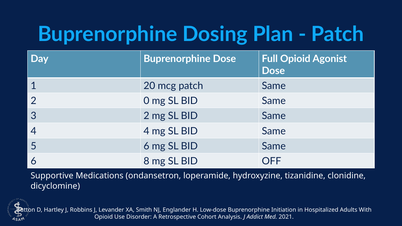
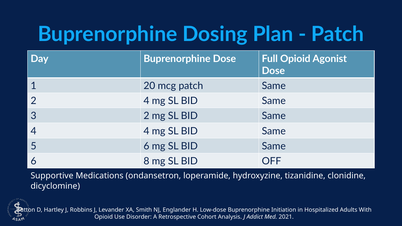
2 0: 0 -> 4 (146, 101)
